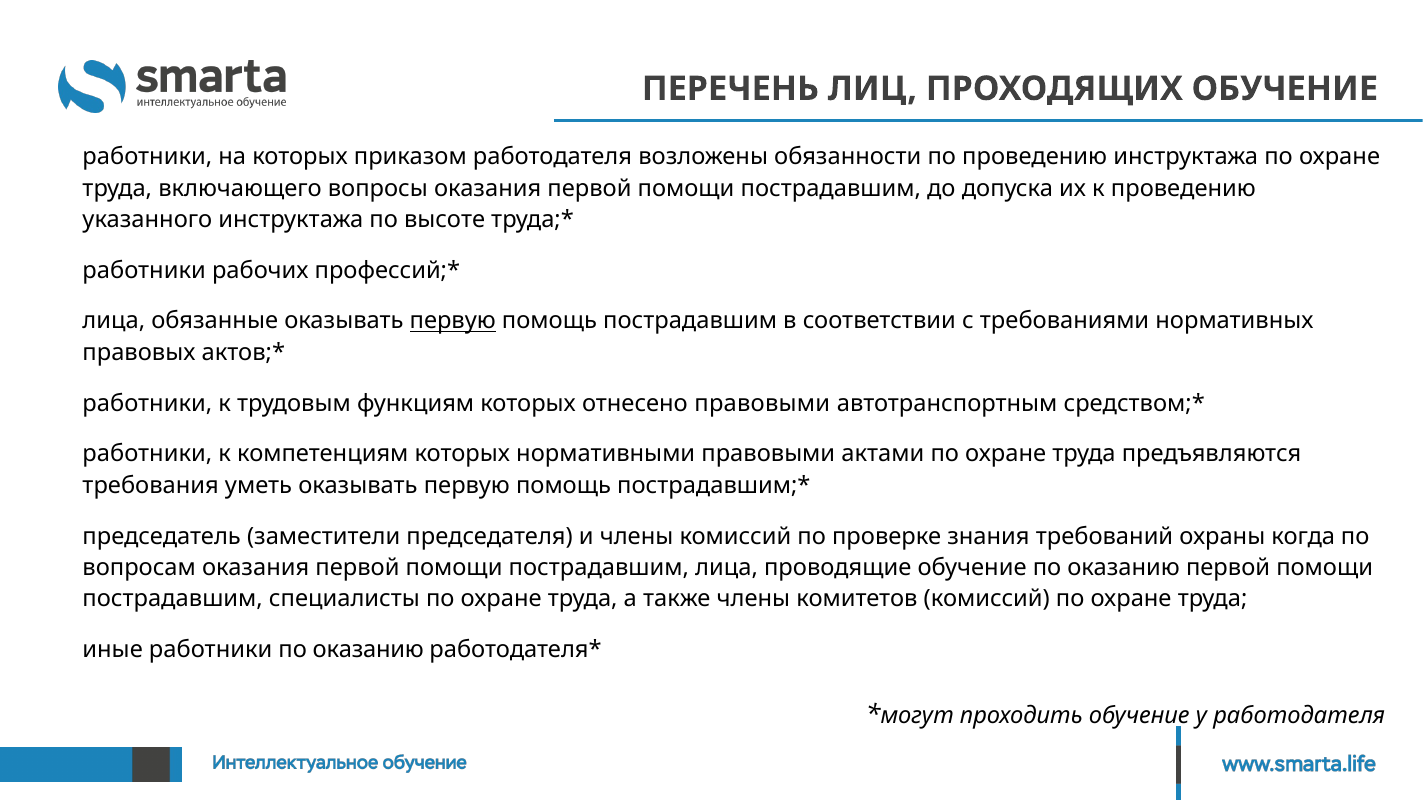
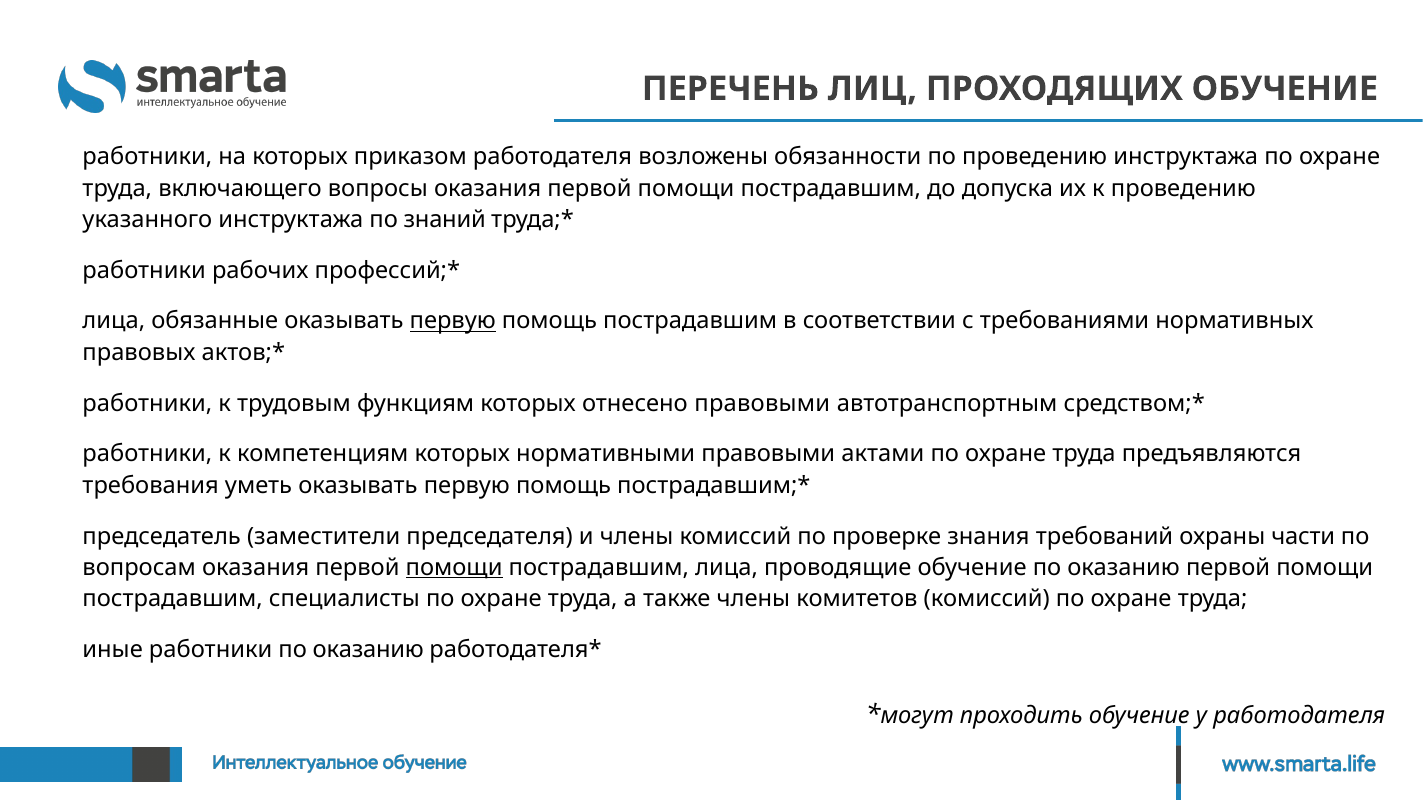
высоте: высоте -> знаний (445, 220)
когда: когда -> части (1303, 537)
помощи underline: none -> present (454, 568)
